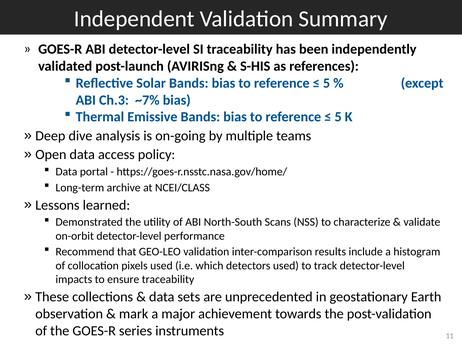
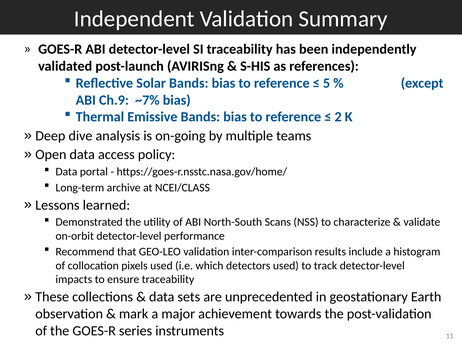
Ch.3: Ch.3 -> Ch.9 (114, 100)
5: 5 -> 2 (338, 117)
